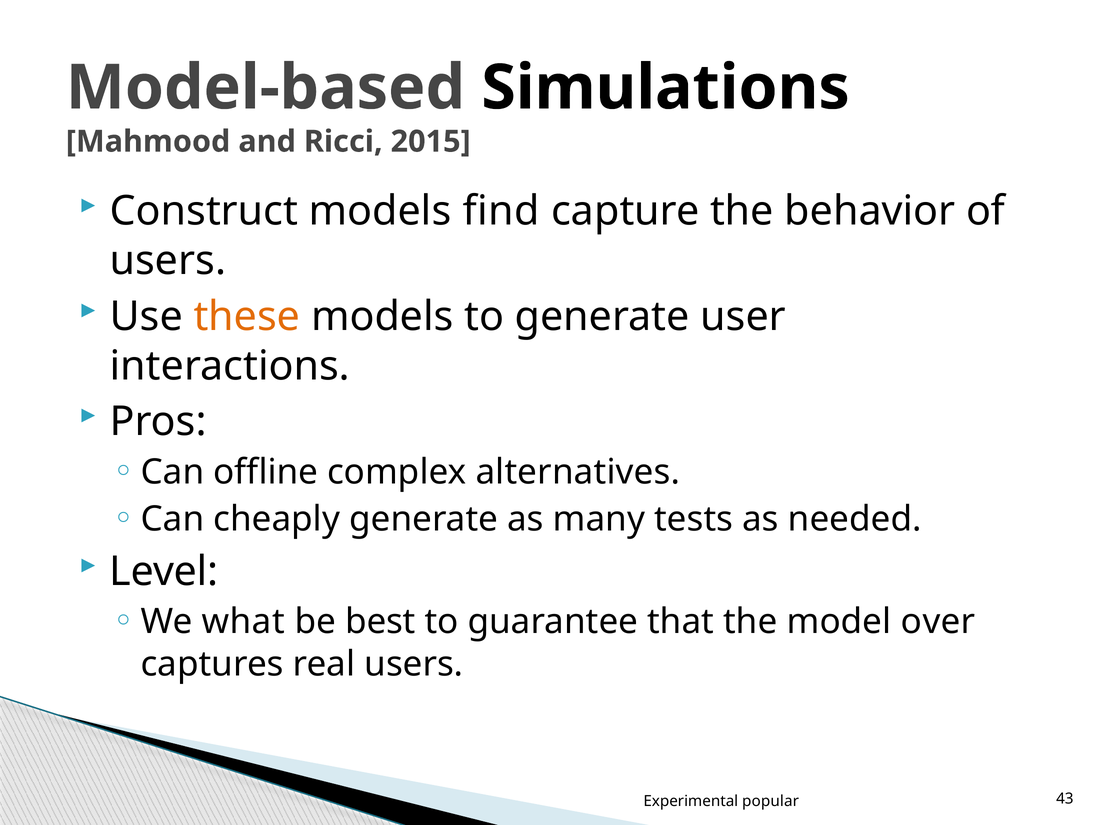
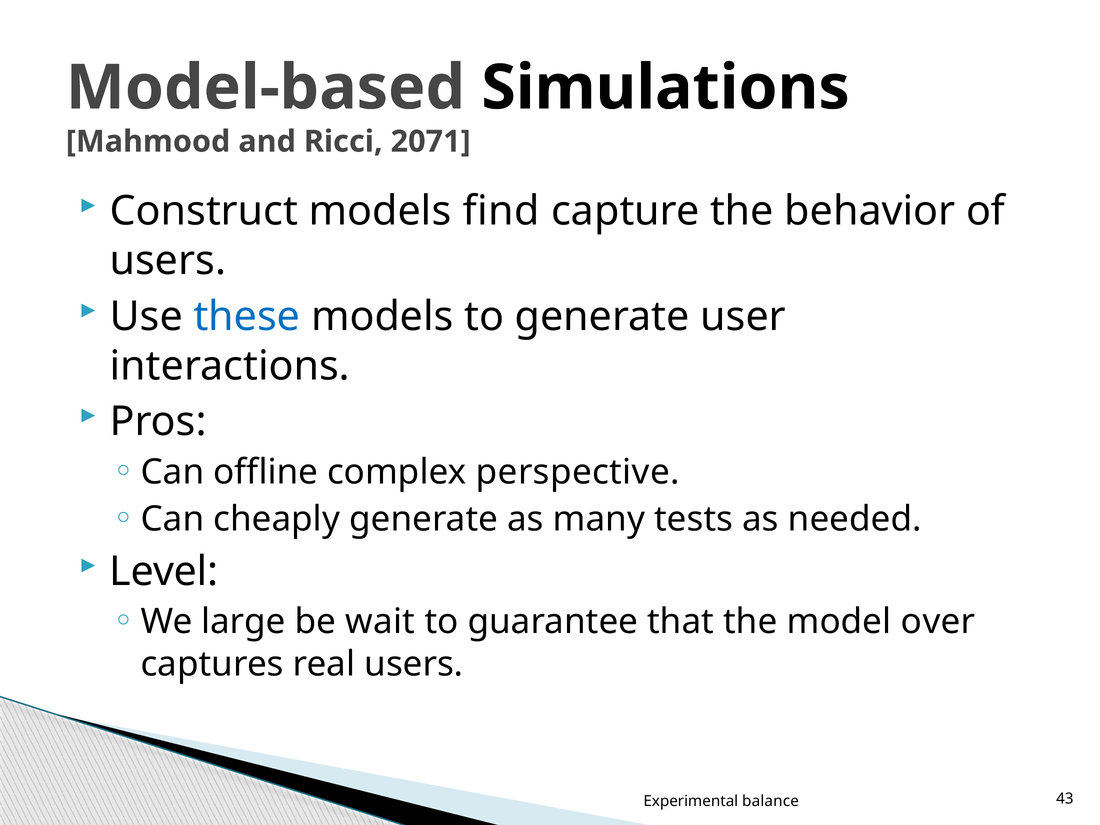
2015: 2015 -> 2071 (431, 142)
these colour: orange -> blue (247, 316)
alternatives: alternatives -> perspective (578, 472)
what: what -> large (244, 622)
best: best -> wait (380, 622)
popular: popular -> balance (771, 801)
